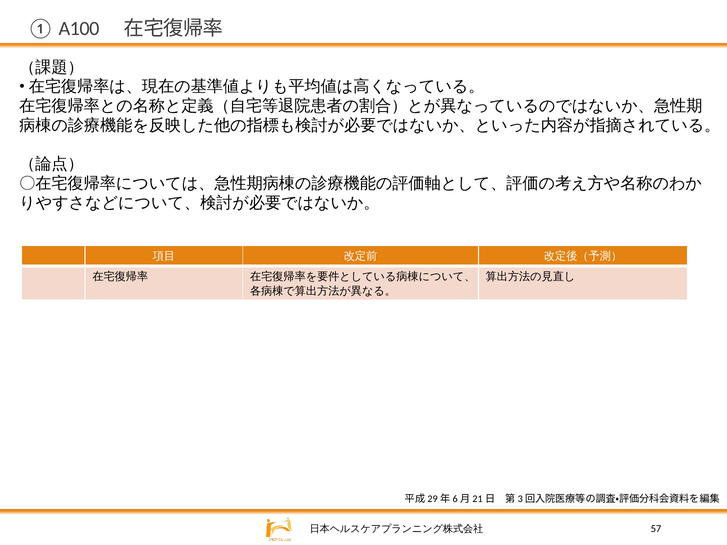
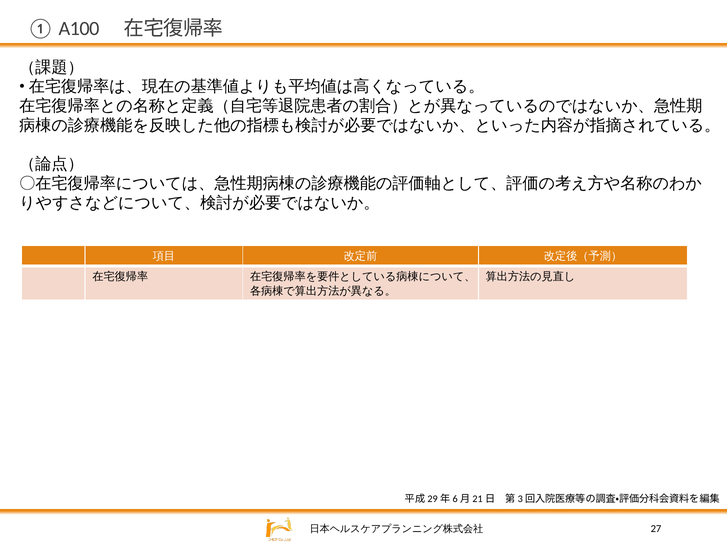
57: 57 -> 27 (656, 529)
